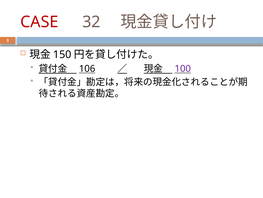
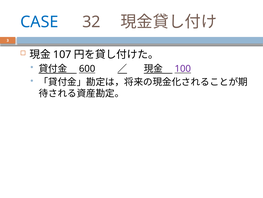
CASE colour: red -> blue (39, 22)
150: 150 -> 107 (62, 54)
106: 106 -> 600 (87, 68)
